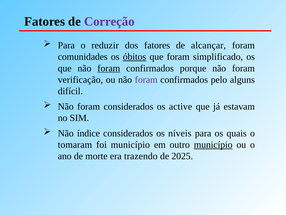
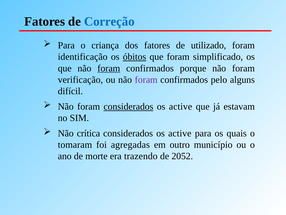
Correção colour: purple -> blue (109, 21)
reduzir: reduzir -> criança (105, 45)
alcançar: alcançar -> utilizado (209, 45)
comunidades: comunidades -> identificação (83, 57)
considerados underline: none -> present (128, 106)
índice: índice -> crítica (88, 133)
níveis: níveis -> active (180, 133)
foi município: município -> agregadas (130, 144)
município underline: present -> none (213, 144)
2025: 2025 -> 2052 (182, 156)
